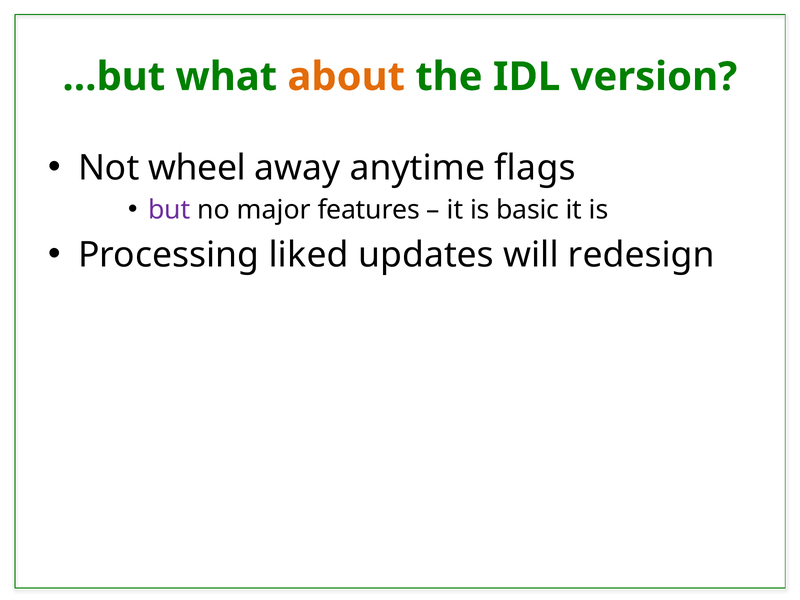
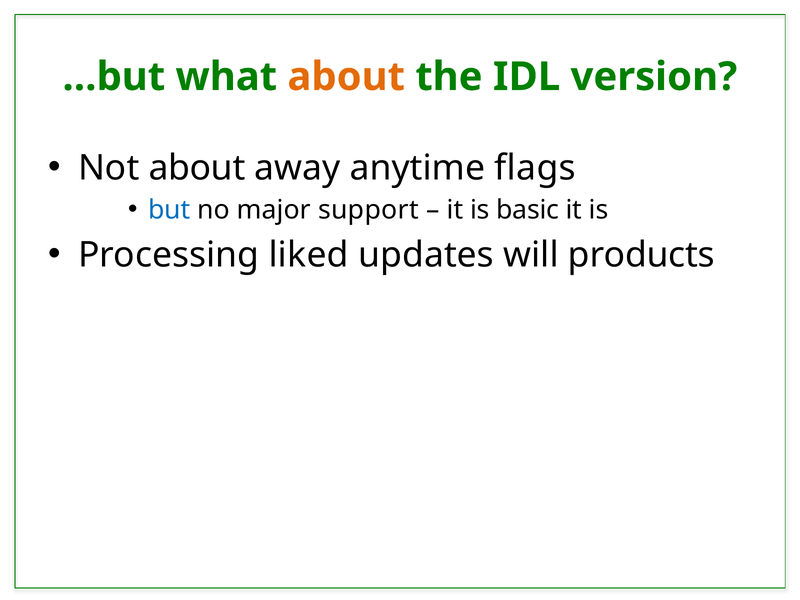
Not wheel: wheel -> about (197, 168)
but colour: purple -> blue (169, 210)
features: features -> support (368, 210)
redesign: redesign -> products (641, 255)
